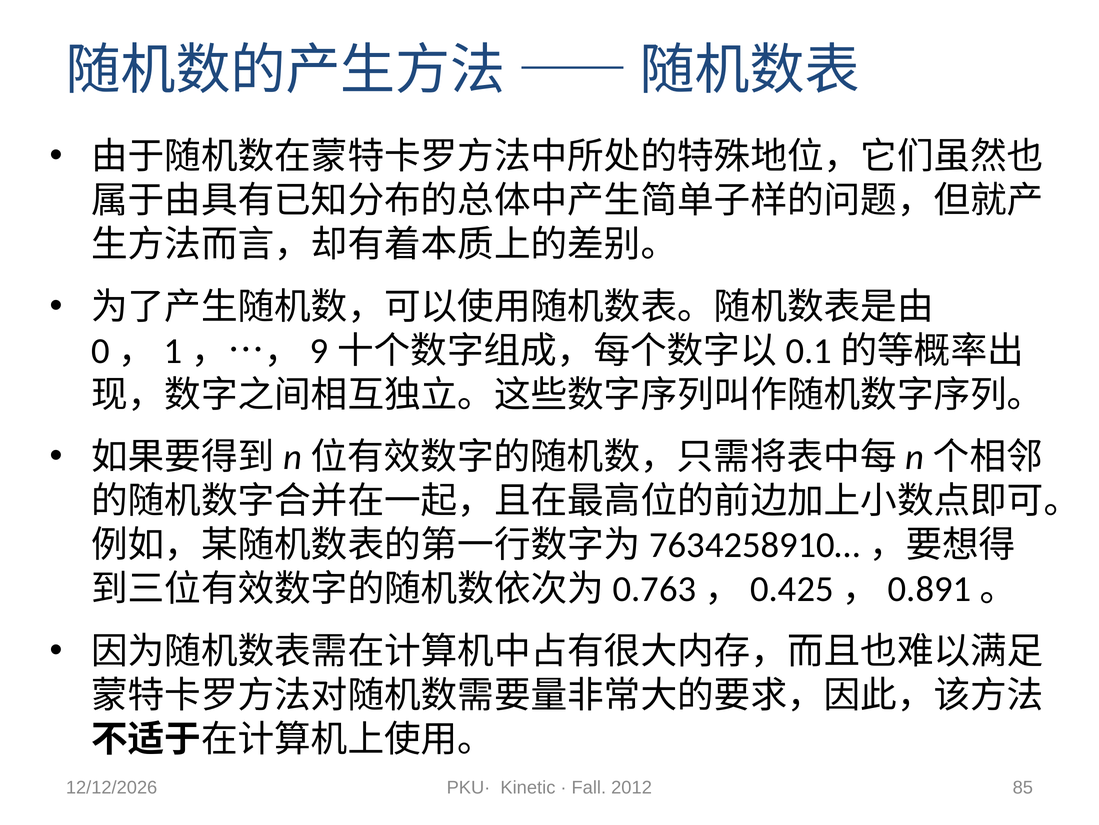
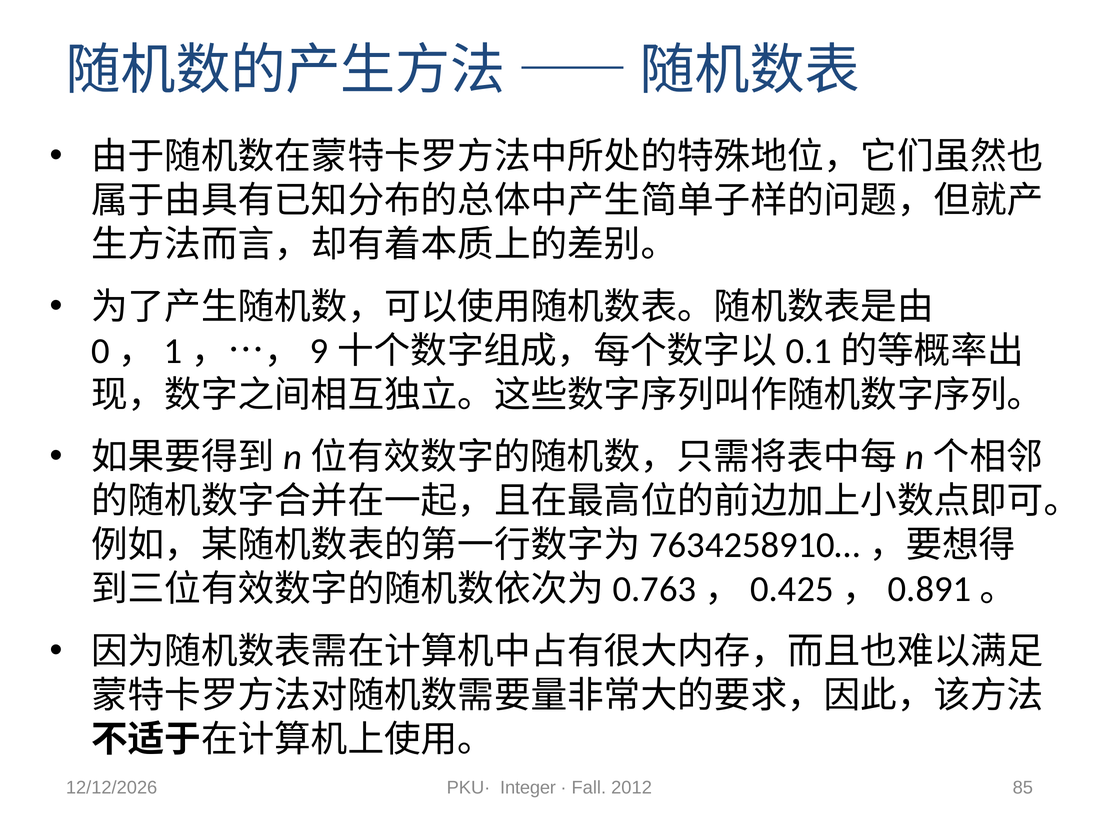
Kinetic: Kinetic -> Integer (528, 787)
